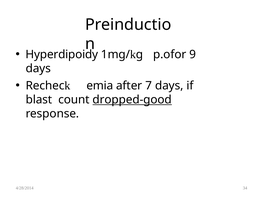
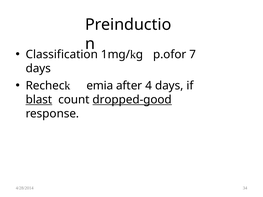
Hyperdipoidy: Hyperdipoidy -> Classification (62, 55)
9: 9 -> 7 (193, 55)
7: 7 -> 4 (149, 86)
blast underline: none -> present (39, 100)
